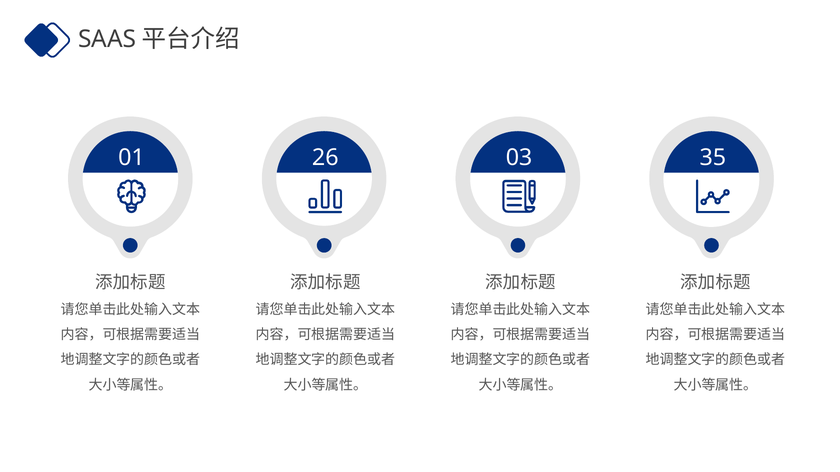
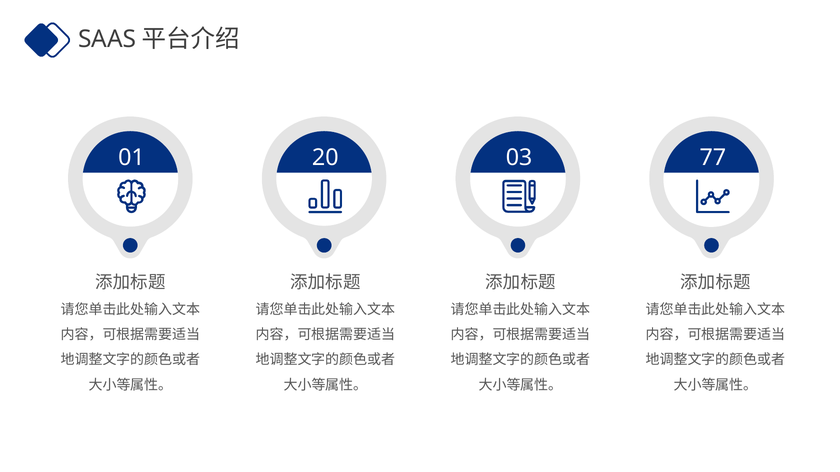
26: 26 -> 20 (325, 158)
35: 35 -> 77 (713, 158)
